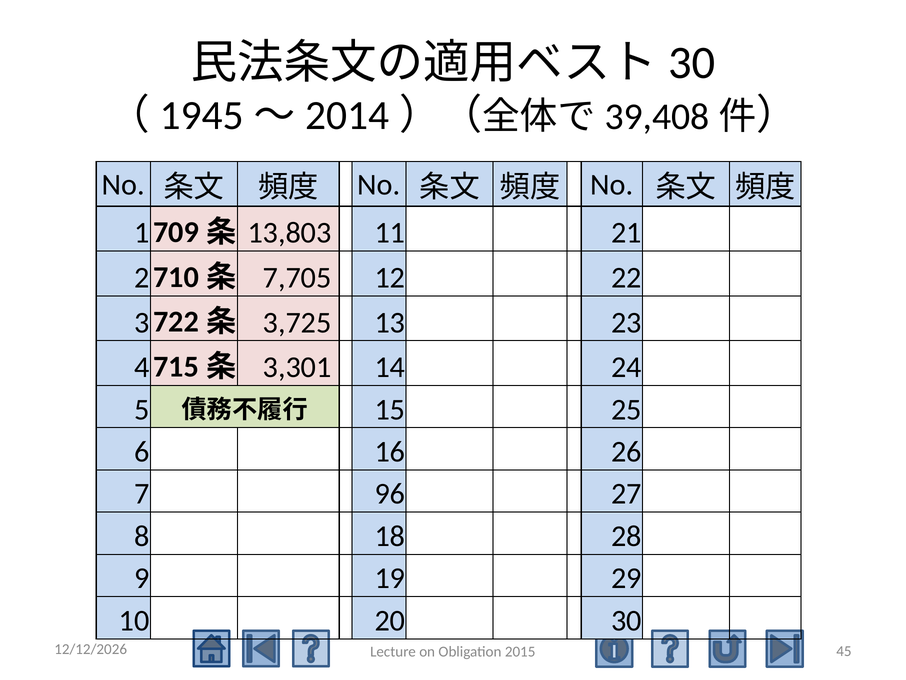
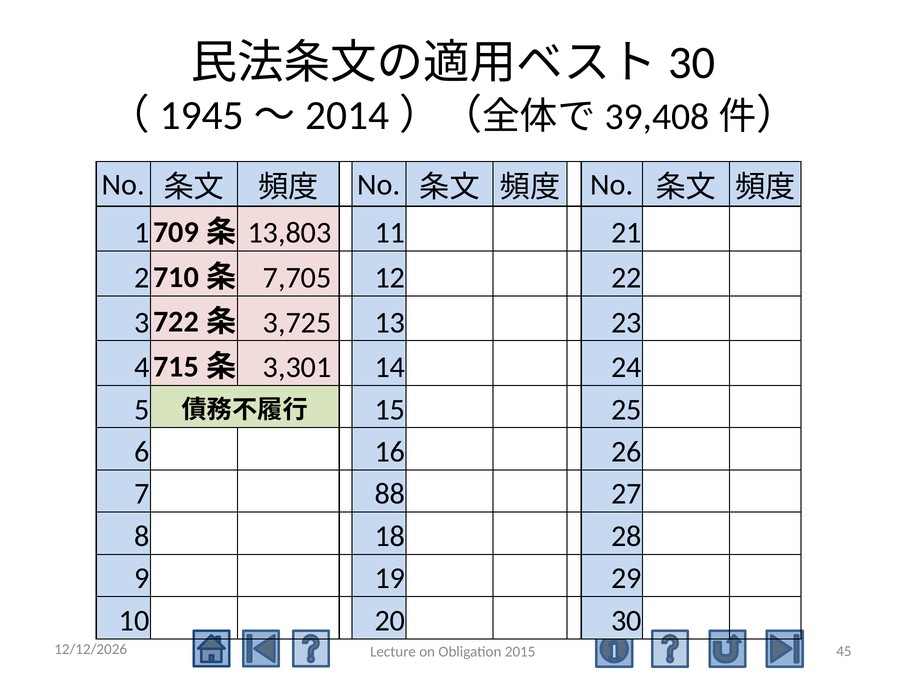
96: 96 -> 88 (390, 494)
